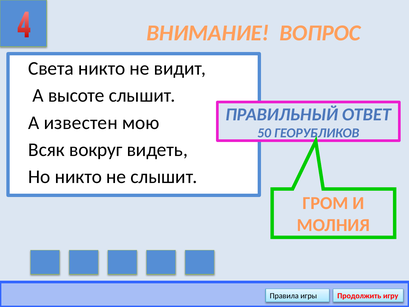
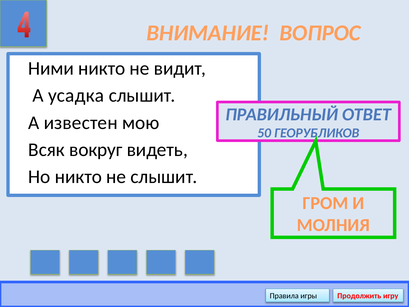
Света: Света -> Ними (51, 69)
высоте: высоте -> усадка (76, 96)
